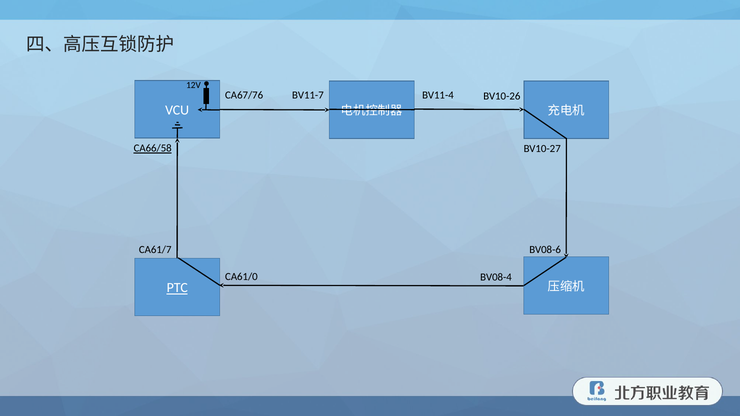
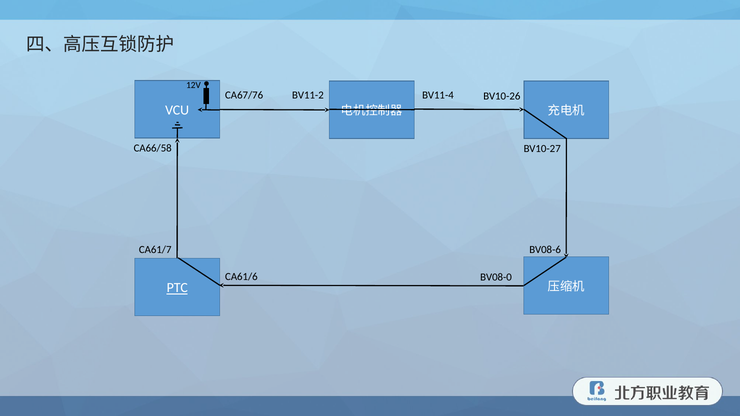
BV11-7: BV11-7 -> BV11-2 (308, 95)
CA66/58 underline: present -> none (153, 149)
CA61/0: CA61/0 -> CA61/6 (241, 277)
BV08-4: BV08-4 -> BV08-0 (496, 277)
